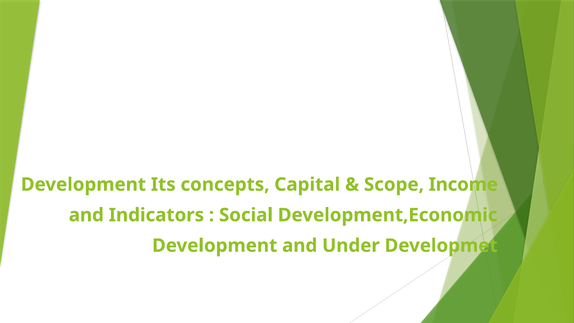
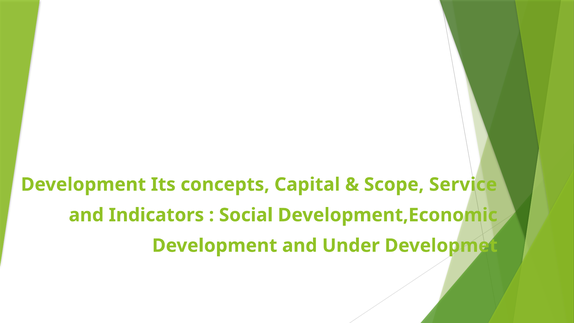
Income: Income -> Service (463, 184)
